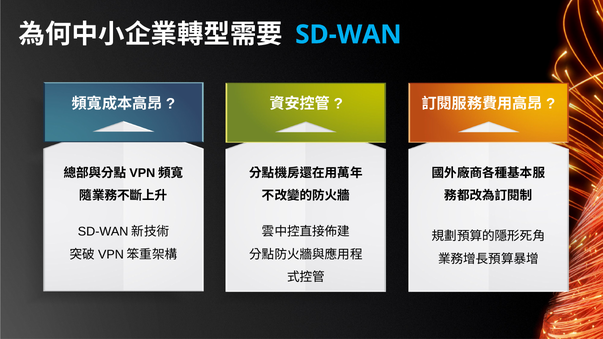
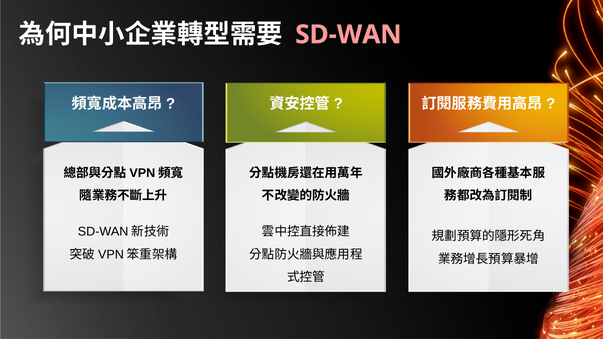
SD-WAN colour: light blue -> pink (348, 35)
